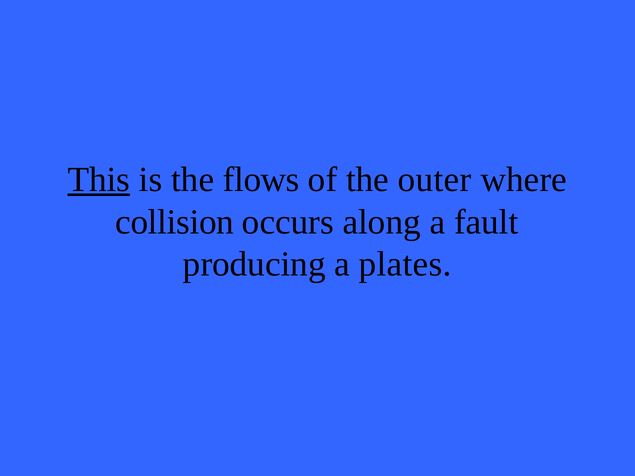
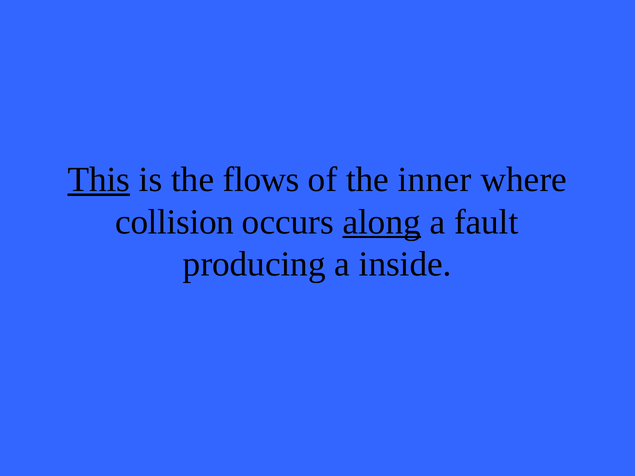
outer: outer -> inner (435, 180)
along underline: none -> present (382, 222)
plates: plates -> inside (405, 264)
